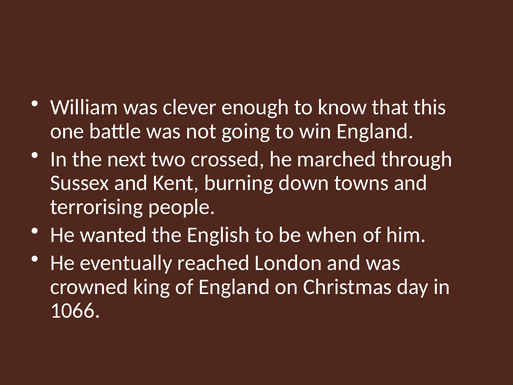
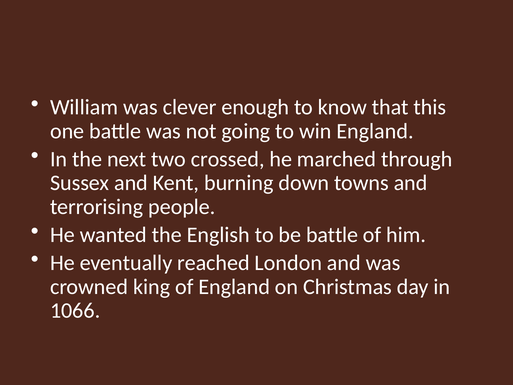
be when: when -> battle (332, 235)
